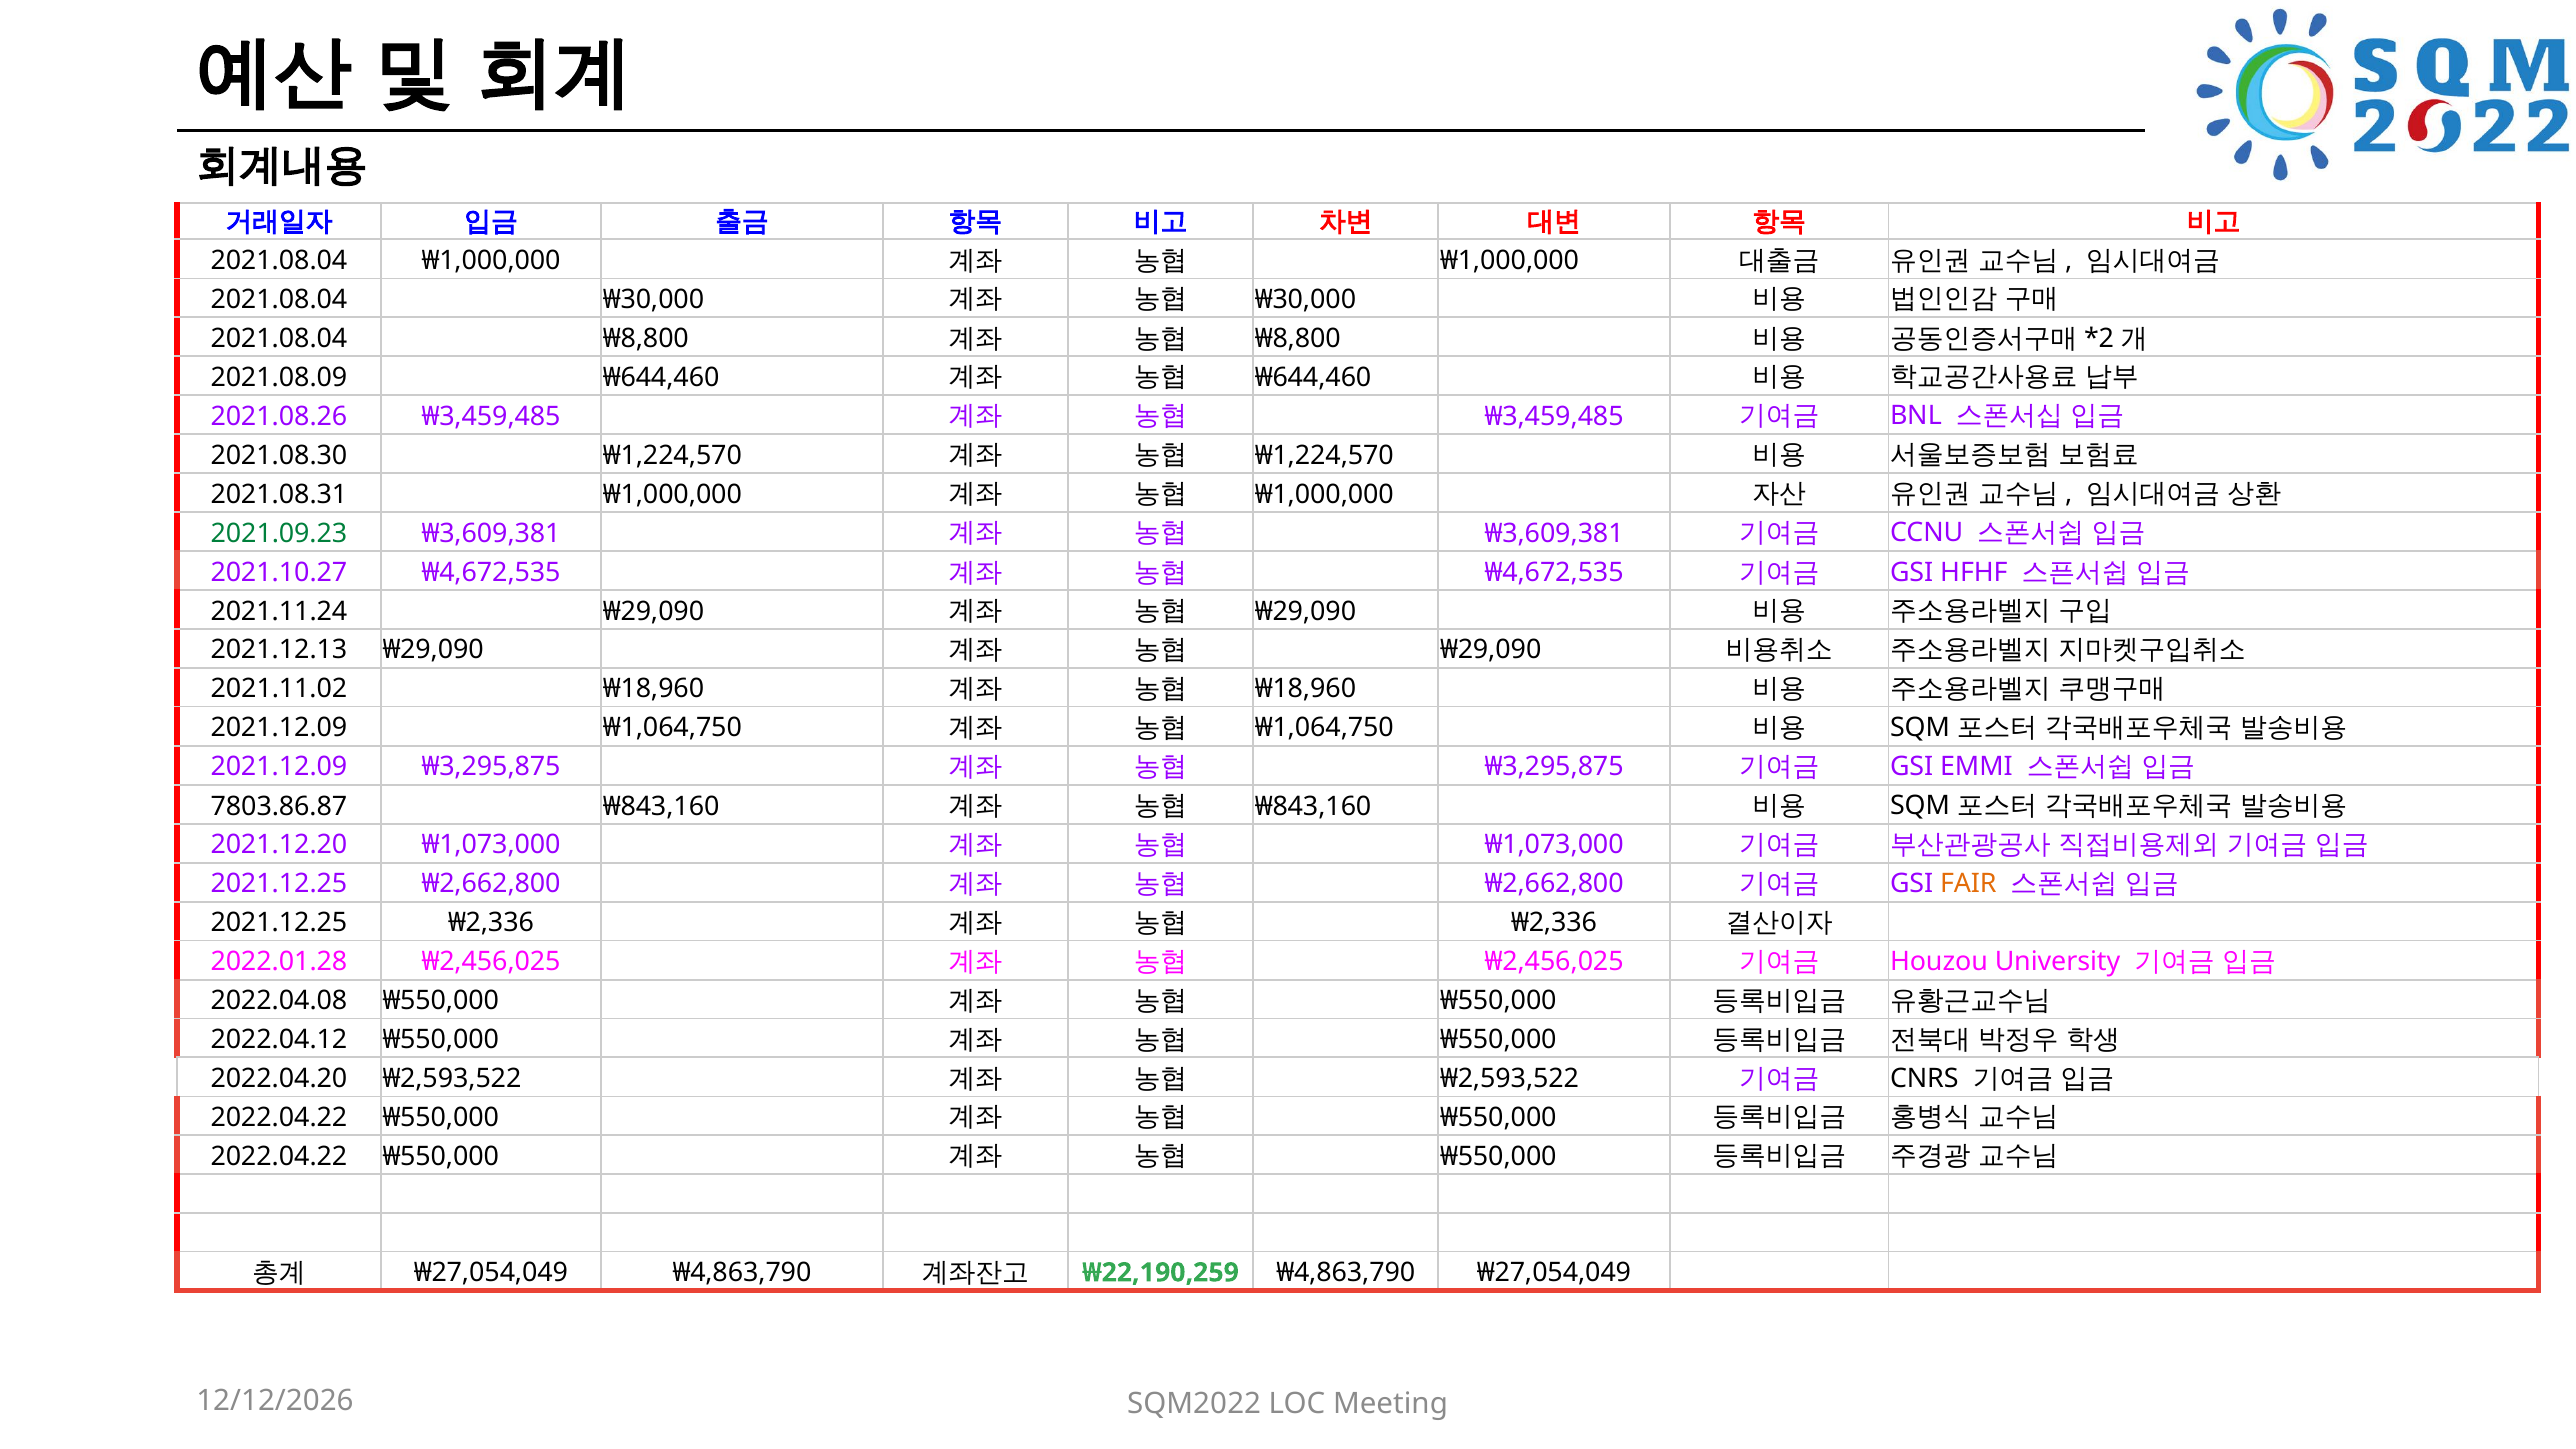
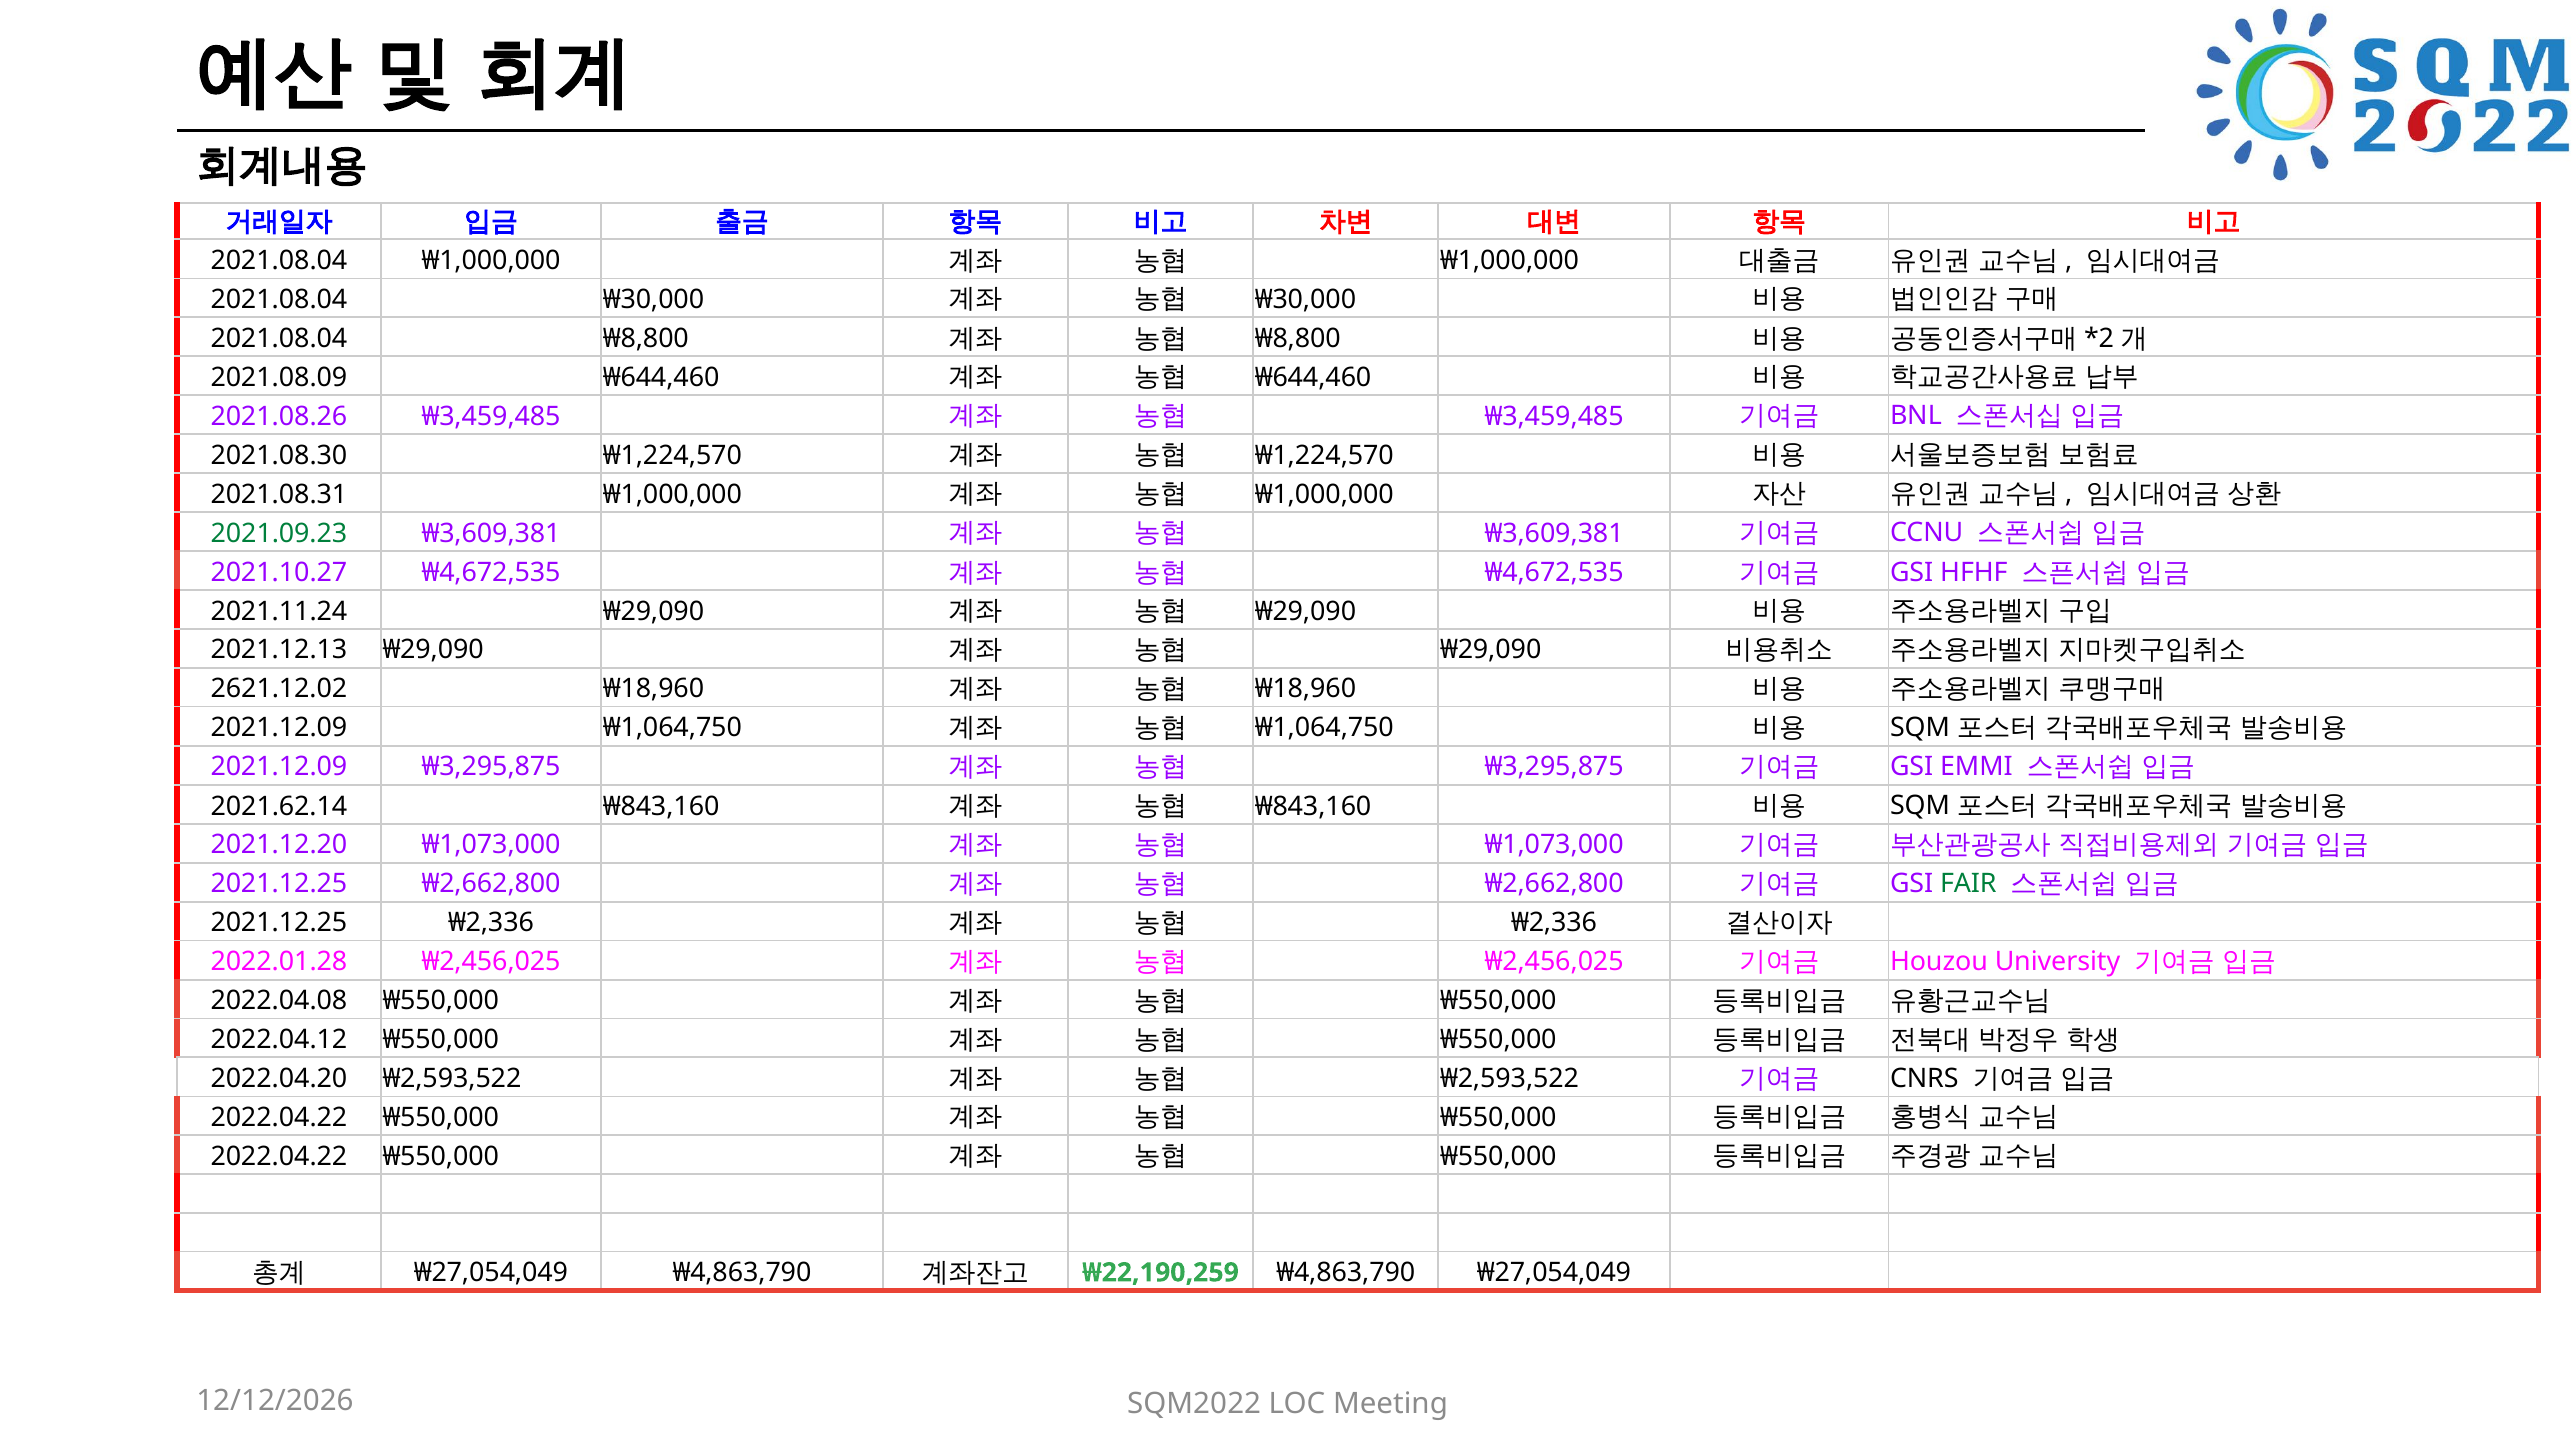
2021.11.02: 2021.11.02 -> 2621.12.02 (279, 689)
7803.86.87: 7803.86.87 -> 2021.62.14 (279, 806)
FAIR colour: orange -> green (1968, 884)
